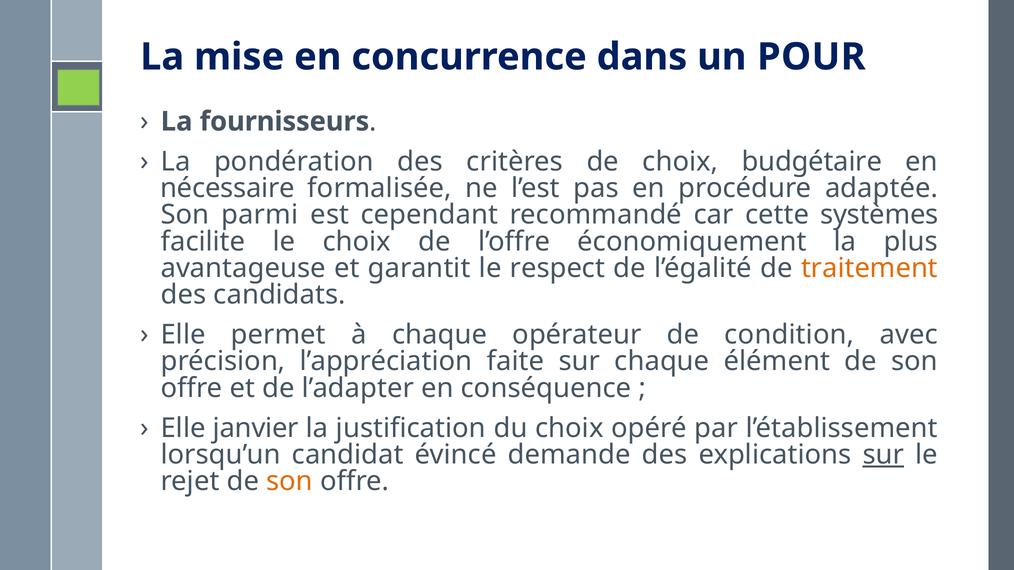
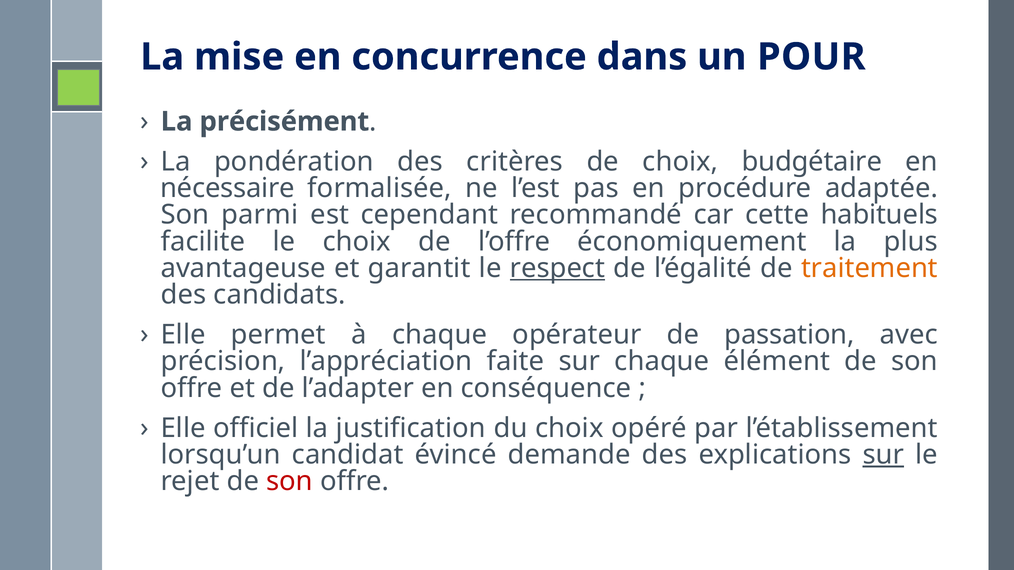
fournisseurs: fournisseurs -> précisément (284, 122)
systèmes: systèmes -> habituels (879, 215)
respect underline: none -> present (557, 268)
condition: condition -> passation (790, 335)
janvier: janvier -> officiel (256, 428)
son colour: orange -> red (290, 482)
